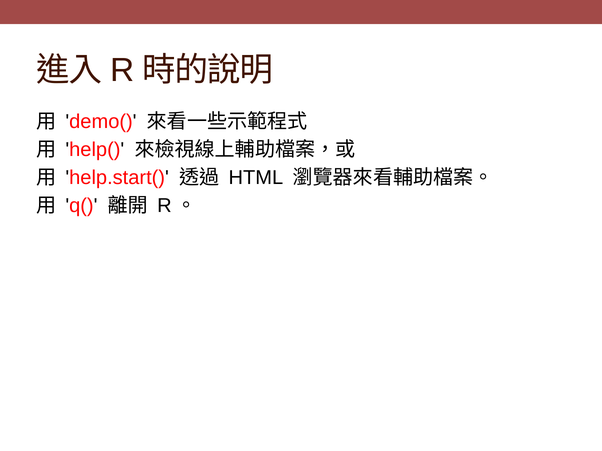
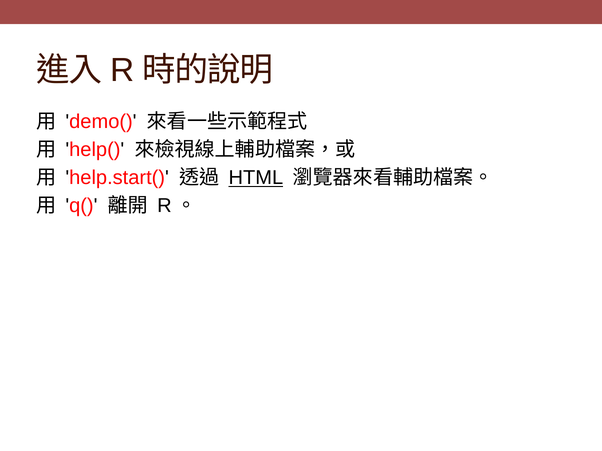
HTML underline: none -> present (256, 178)
